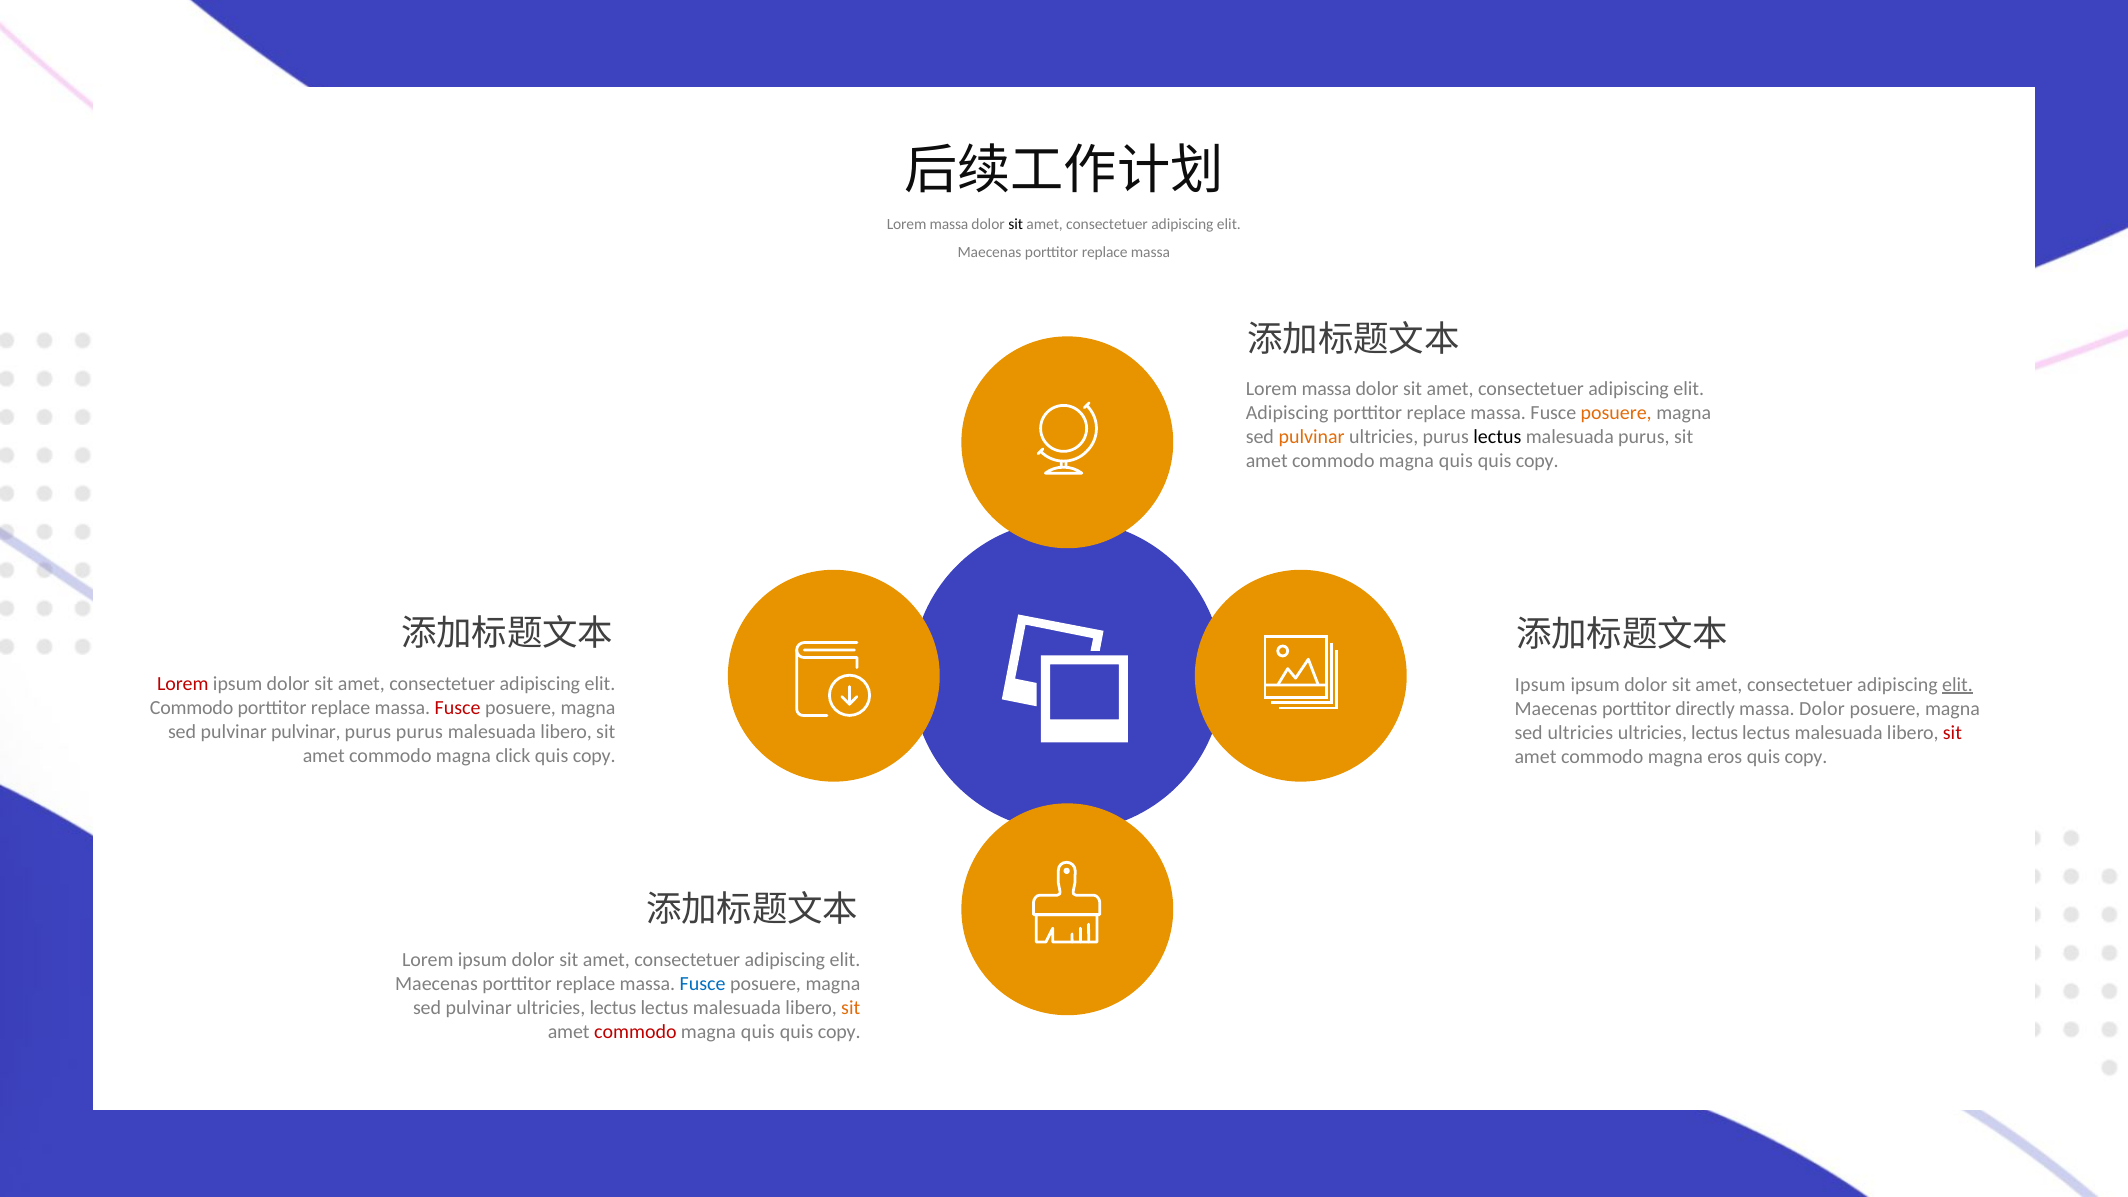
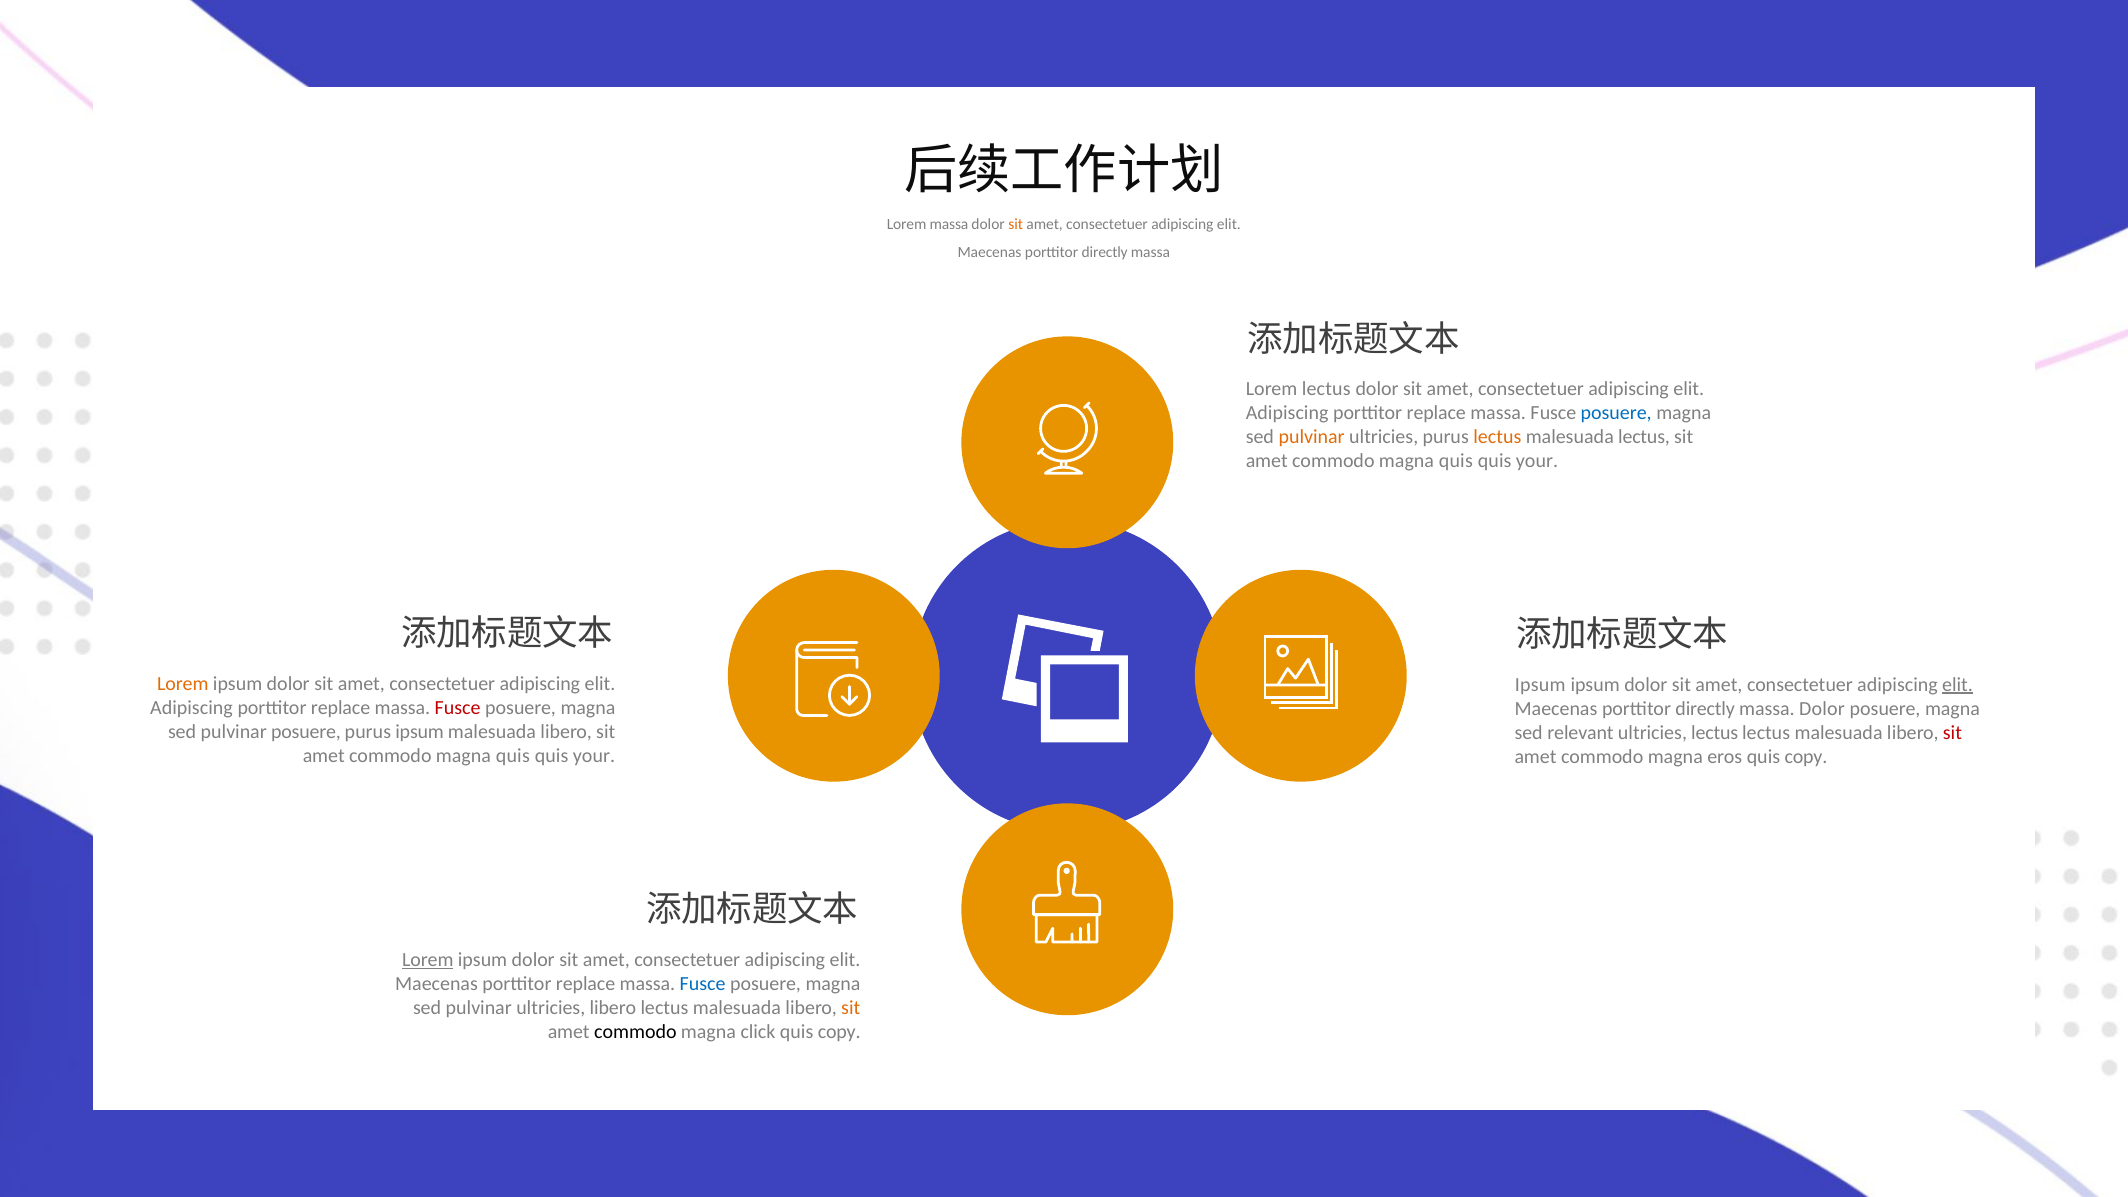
sit colour: black -> orange (1016, 224)
replace: replace -> directly (1105, 252)
massa: massa -> lectus (1326, 389)
posuere colour: orange -> blue (1616, 413)
lectus colour: black -> orange (1497, 437)
malesuada purus: purus -> lectus (1644, 437)
copy: copy -> your (1537, 461)
Lorem colour: red -> orange (183, 684)
Commodo: Commodo -> Adipiscing (191, 708)
pulvinar pulvinar: pulvinar -> posuere (306, 732)
purus purus: purus -> ipsum (420, 732)
sed ultricies: ultricies -> relevant (1581, 732)
click: click -> quis (513, 756)
copy: copy -> your (594, 756)
Lorem underline: none -> present (428, 960)
pulvinar ultricies lectus: lectus -> libero (613, 1008)
commodo colour: red -> black (635, 1032)
quis: quis -> click (758, 1032)
